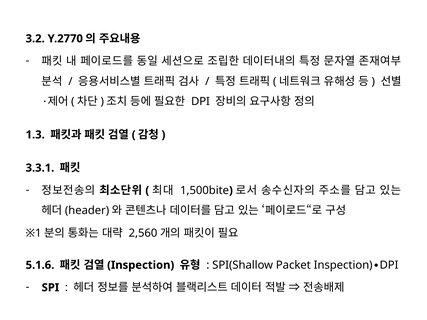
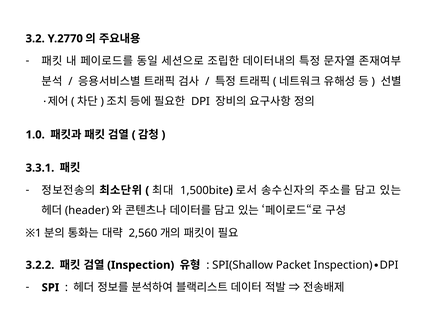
1.3: 1.3 -> 1.0 (35, 135)
5.1.6: 5.1.6 -> 3.2.2 (40, 265)
